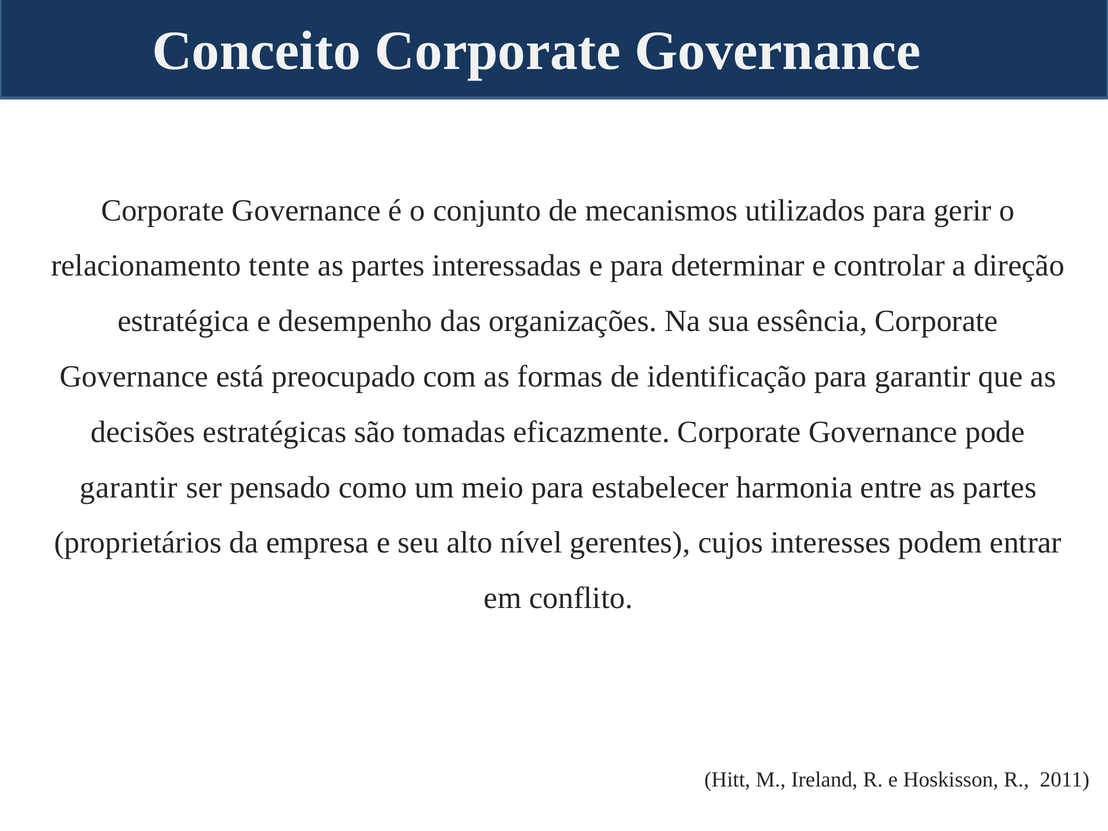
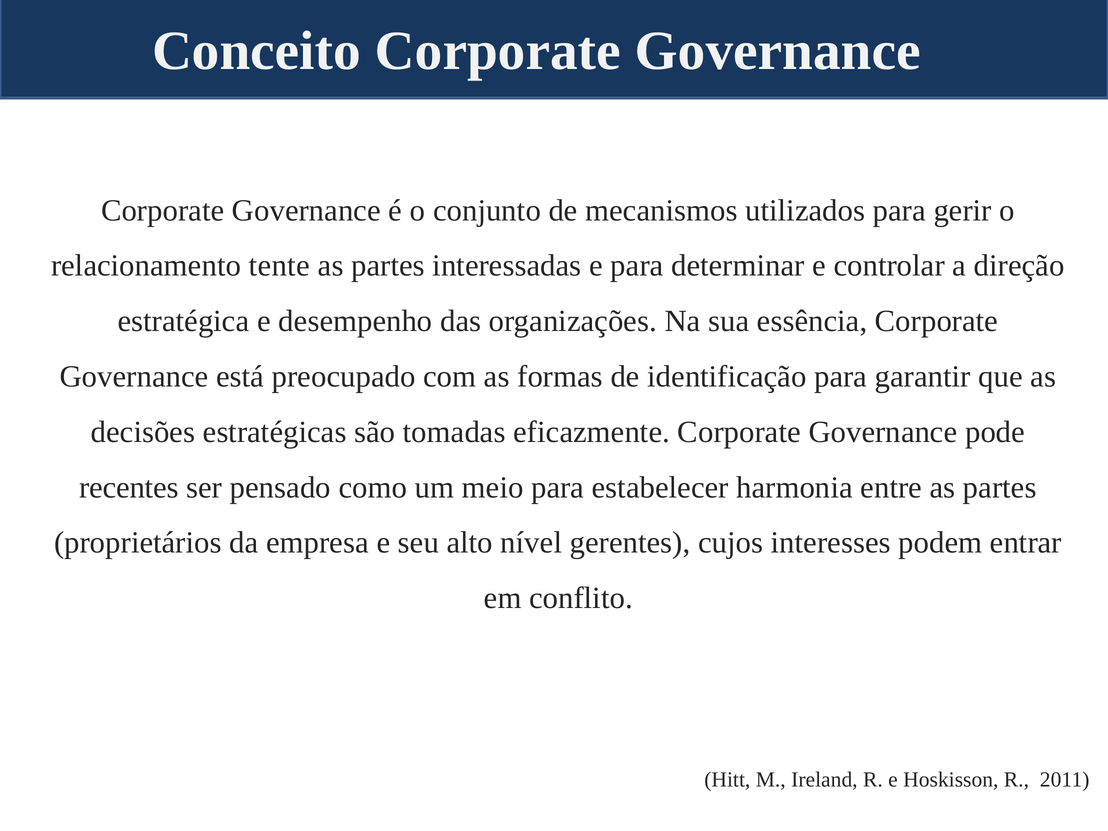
garantir: garantir -> recentes (129, 487)
